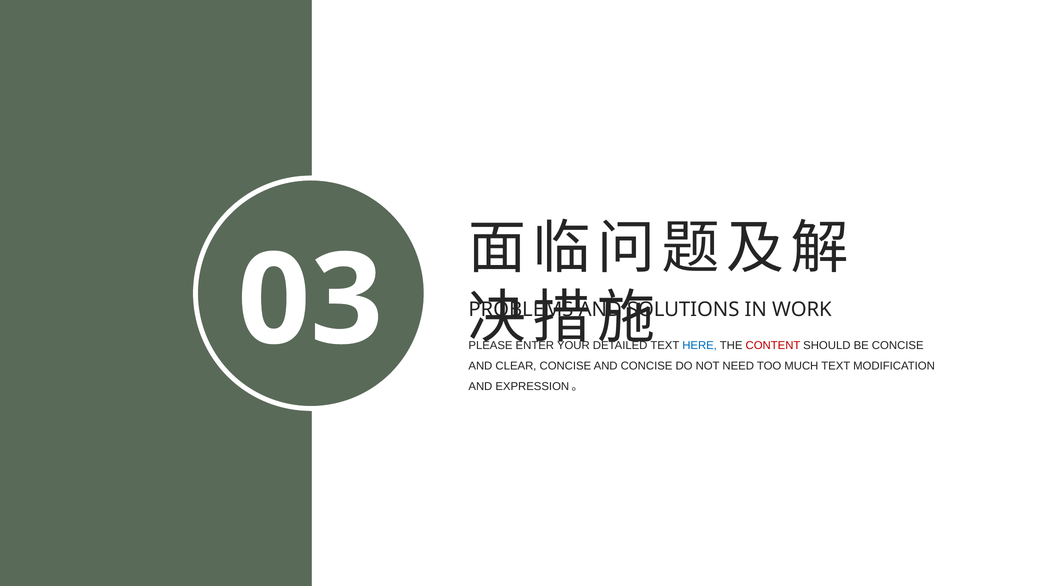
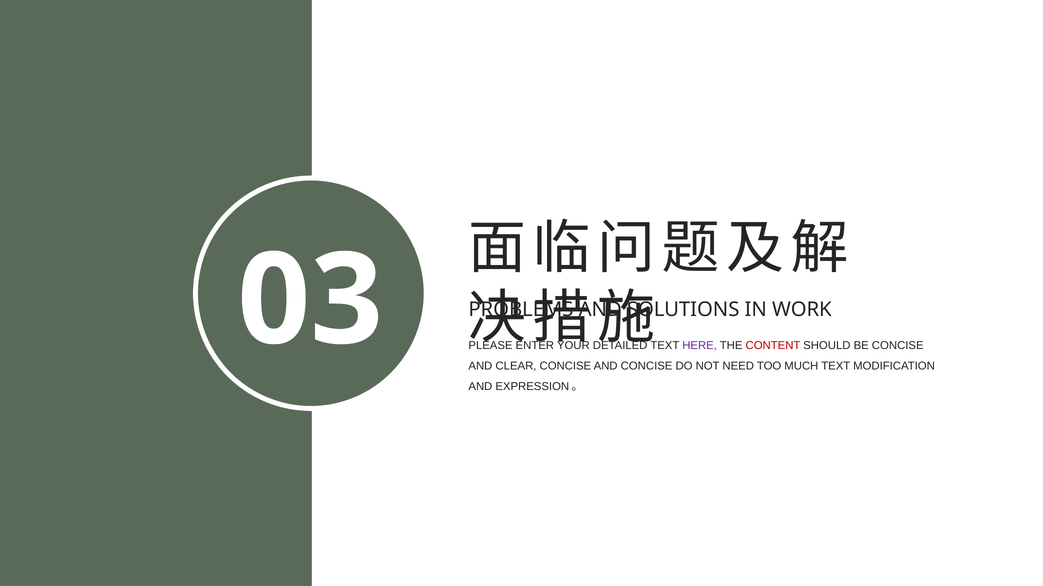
HERE colour: blue -> purple (700, 346)
